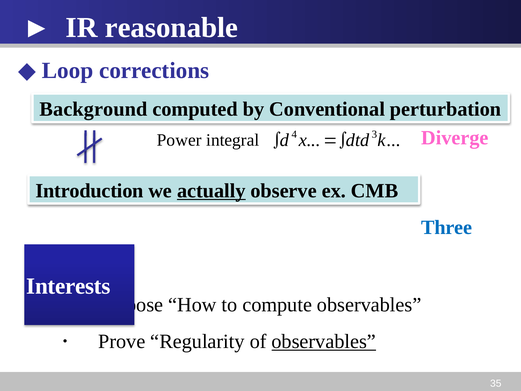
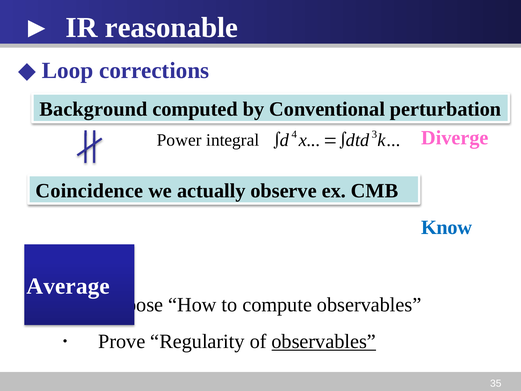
Introduction: Introduction -> Coincidence (89, 191)
actually underline: present -> none (211, 191)
Three: Three -> Know (447, 227)
Interests: Interests -> Average (68, 286)
